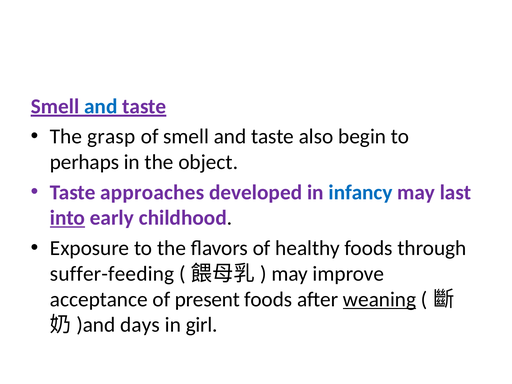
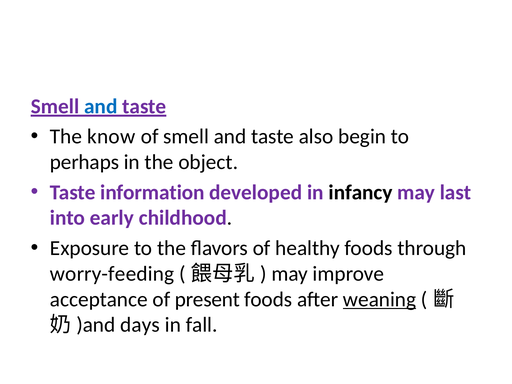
grasp: grasp -> know (111, 137)
approaches: approaches -> information (152, 192)
infancy colour: blue -> black (361, 192)
into underline: present -> none (68, 218)
suffer-feeding: suffer-feeding -> worry-feeding (112, 274)
girl: girl -> fall (202, 325)
